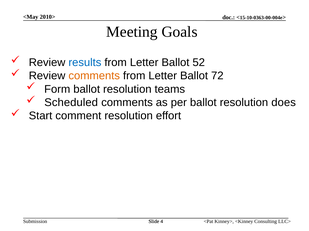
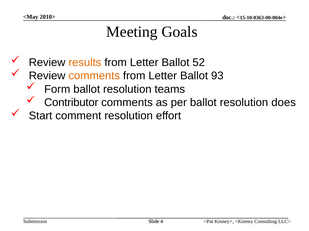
results colour: blue -> orange (85, 63)
72: 72 -> 93 (217, 76)
Scheduled: Scheduled -> Contributor (71, 103)
